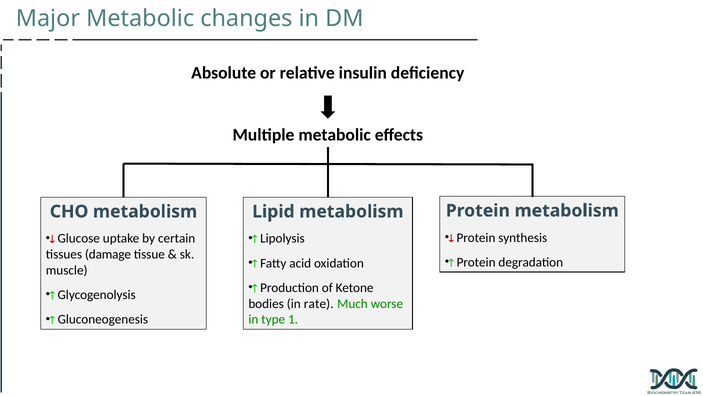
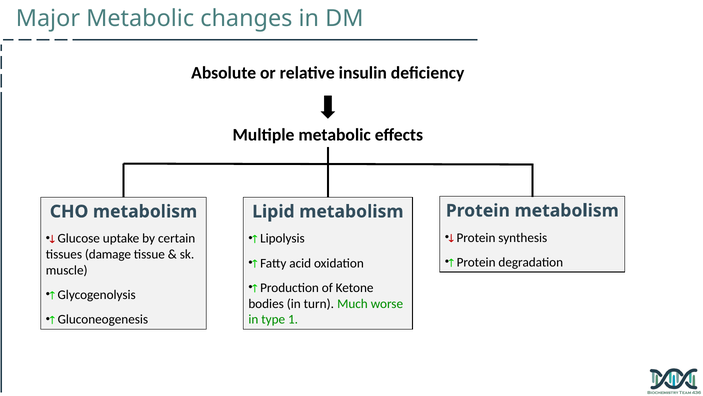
rate: rate -> turn (319, 303)
